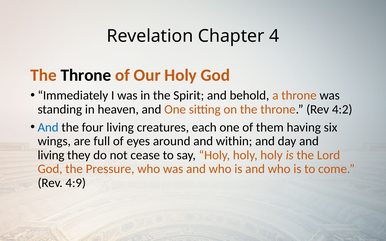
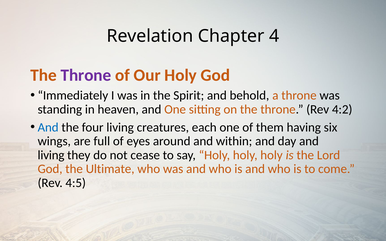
Throne colour: black -> purple (86, 75)
Pressure: Pressure -> Ultimate (110, 169)
4:9: 4:9 -> 4:5 (76, 183)
